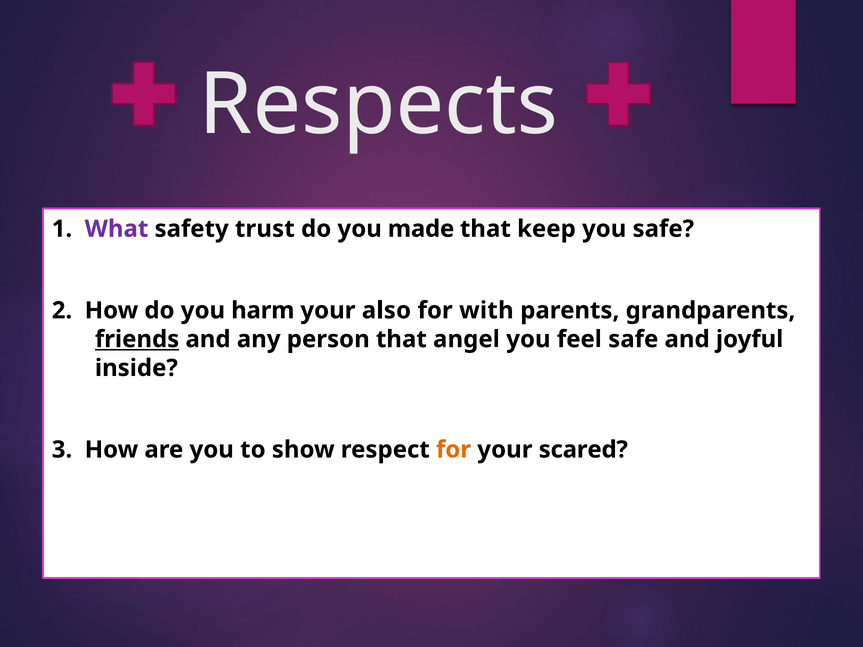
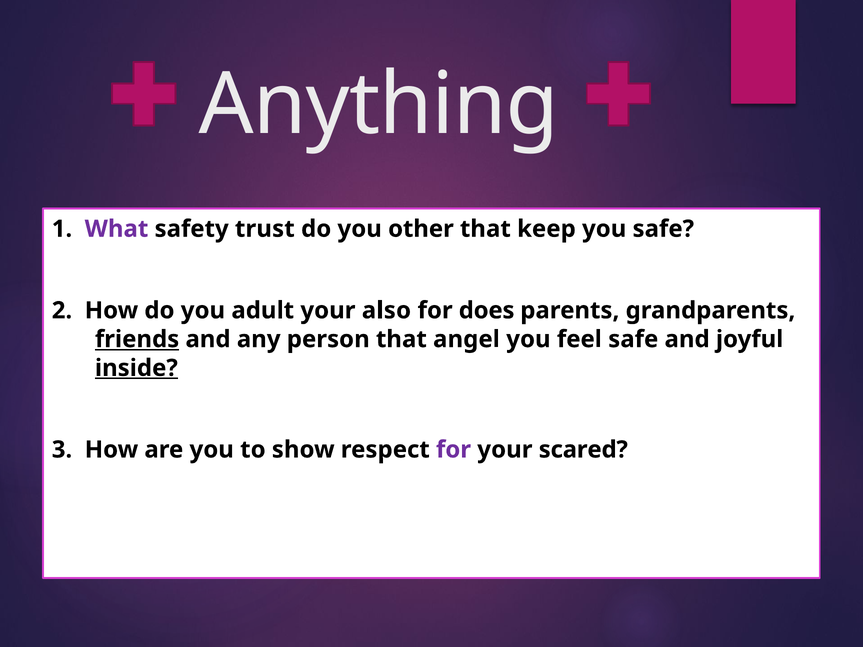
Respects: Respects -> Anything (379, 105)
made: made -> other (421, 229)
harm: harm -> adult (263, 311)
with: with -> does (487, 311)
inside underline: none -> present (136, 368)
for colour: orange -> purple (454, 450)
